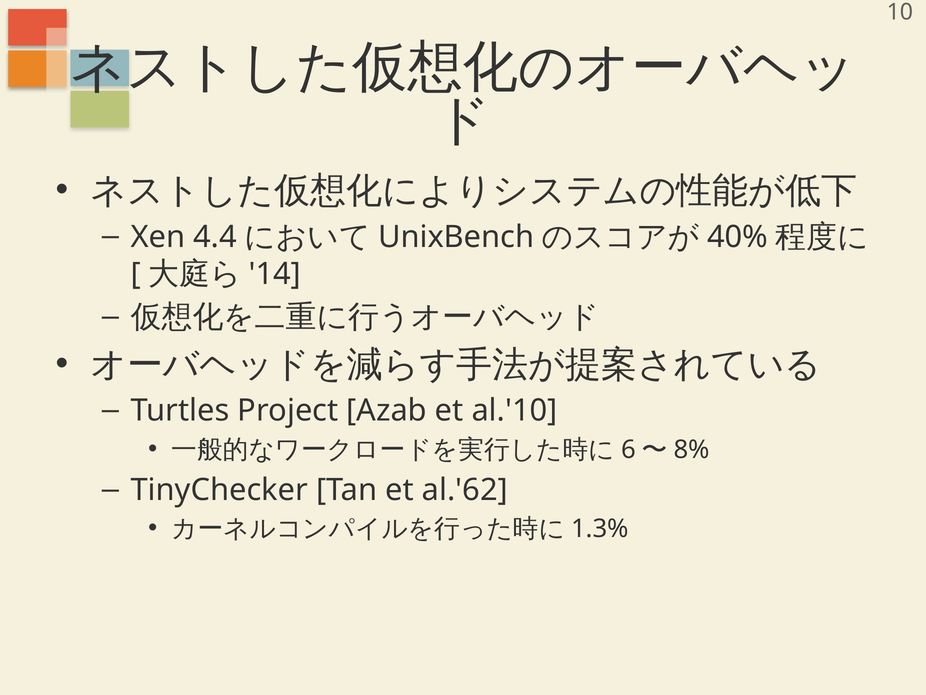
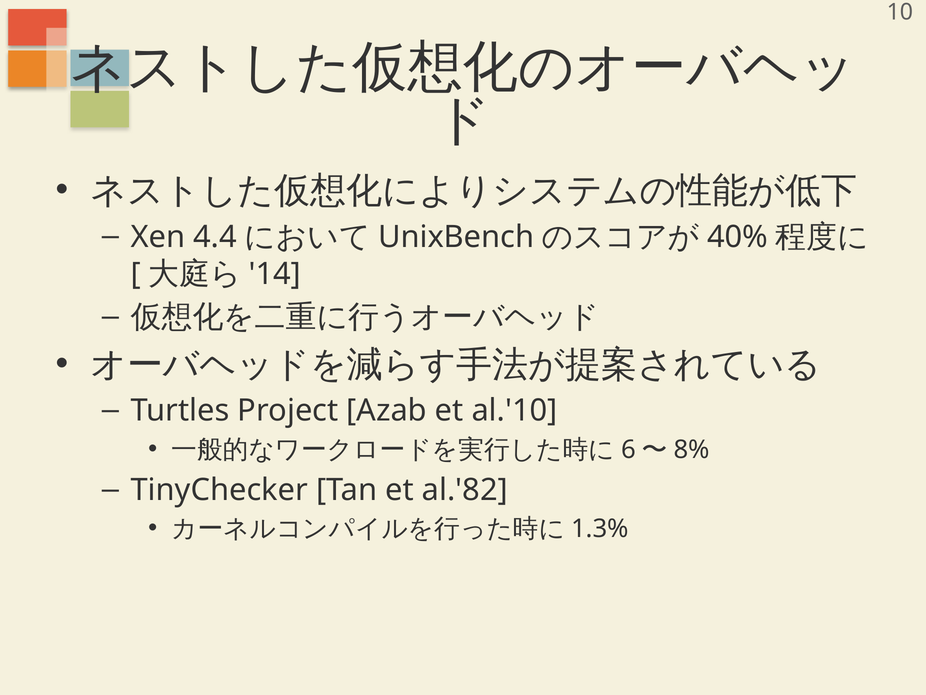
al.'62: al.'62 -> al.'82 (465, 490)
